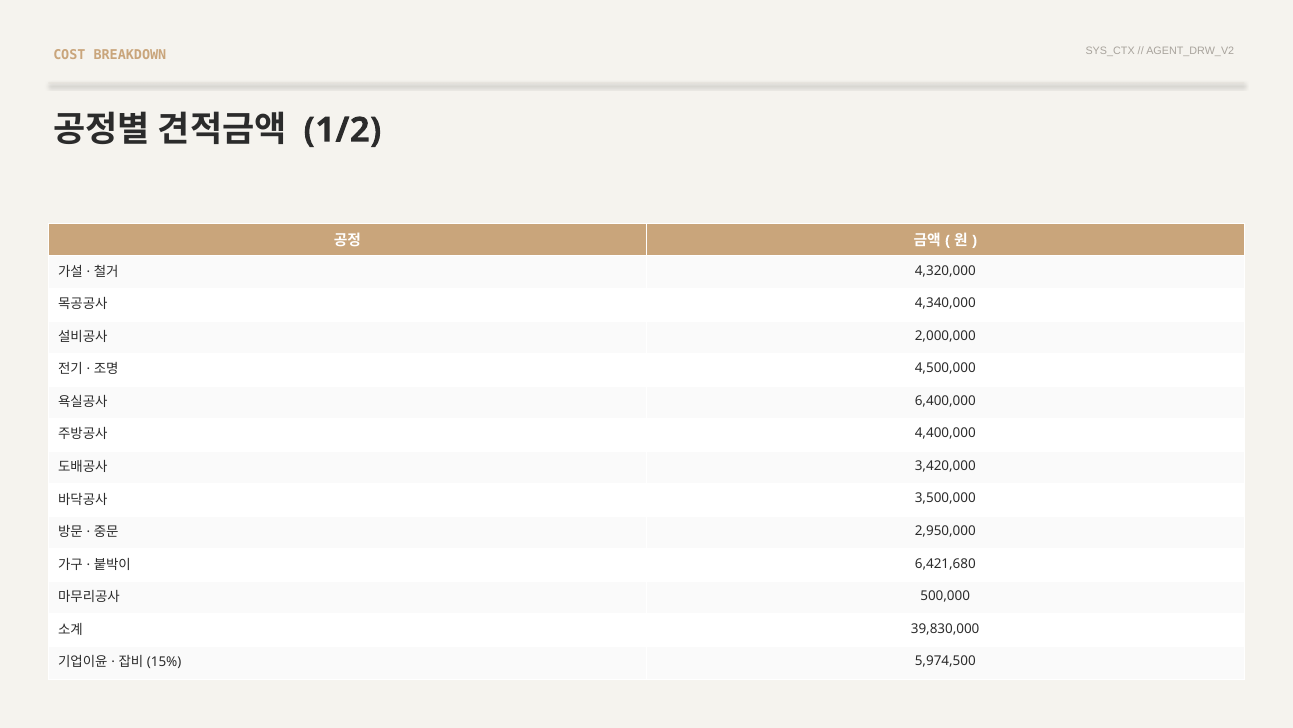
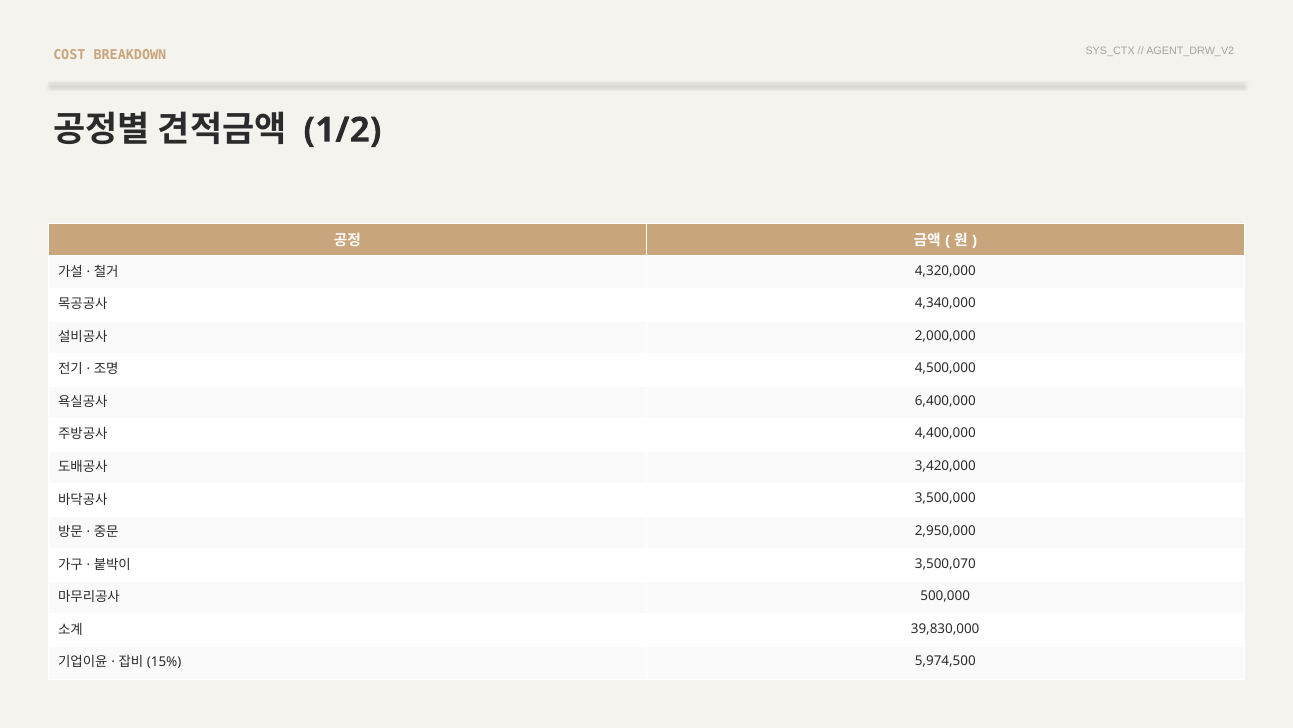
6,421,680: 6,421,680 -> 3,500,070 (945, 563)
